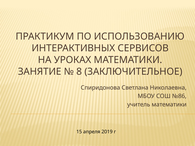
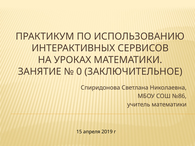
8: 8 -> 0 (79, 72)
